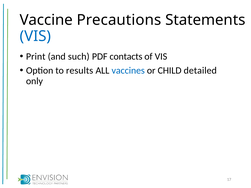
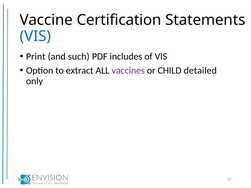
Precautions: Precautions -> Certification (119, 20)
contacts: contacts -> includes (126, 57)
results: results -> extract (80, 71)
vaccines colour: blue -> purple (128, 71)
